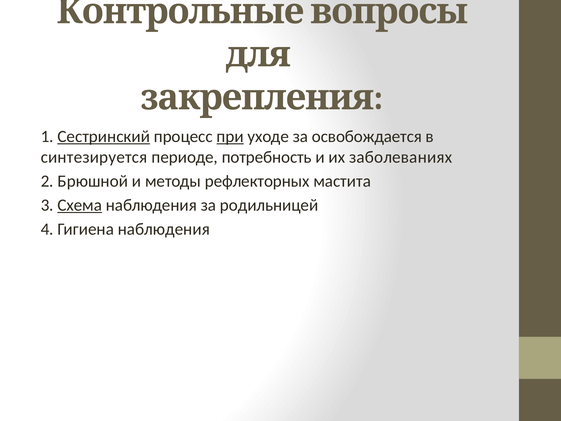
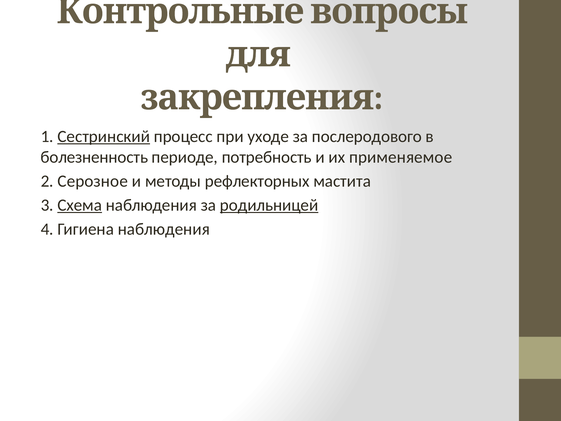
при underline: present -> none (230, 136)
освобождается: освобождается -> послеродового (367, 136)
синтезируется: синтезируется -> болезненность (94, 157)
заболеваниях: заболеваниях -> применяемое (401, 157)
Брюшной: Брюшной -> Серозное (93, 181)
родильницей underline: none -> present (269, 205)
